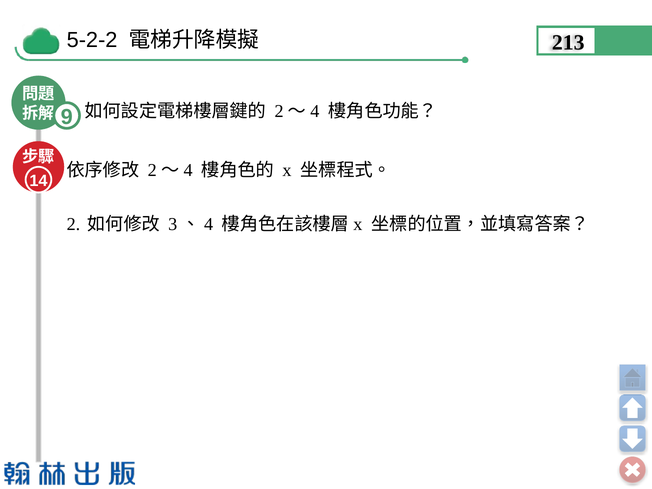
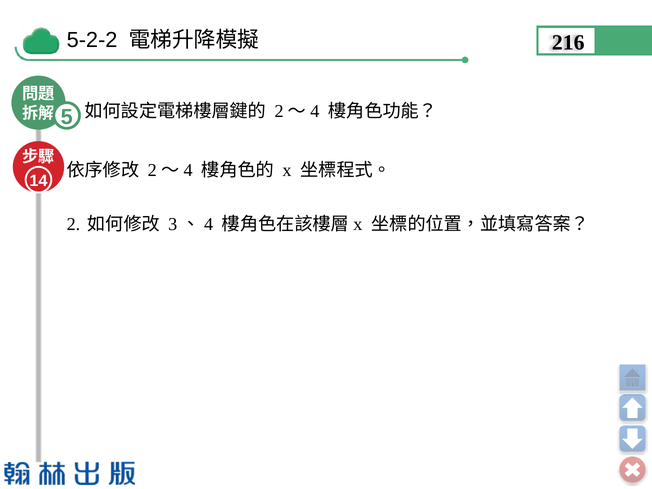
213: 213 -> 216 (568, 43)
9: 9 -> 5 (67, 117)
